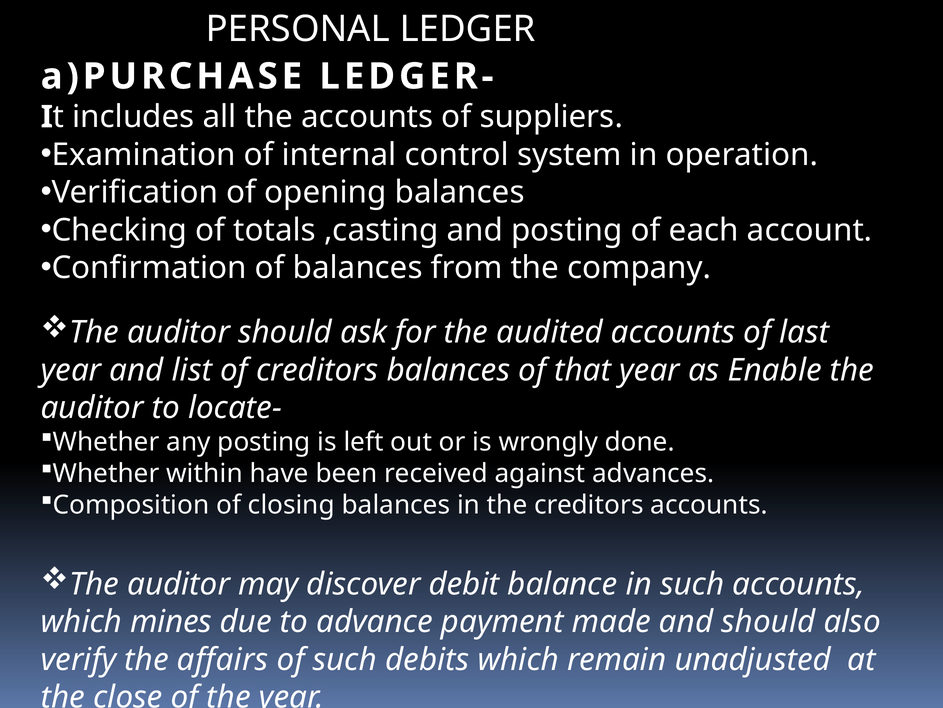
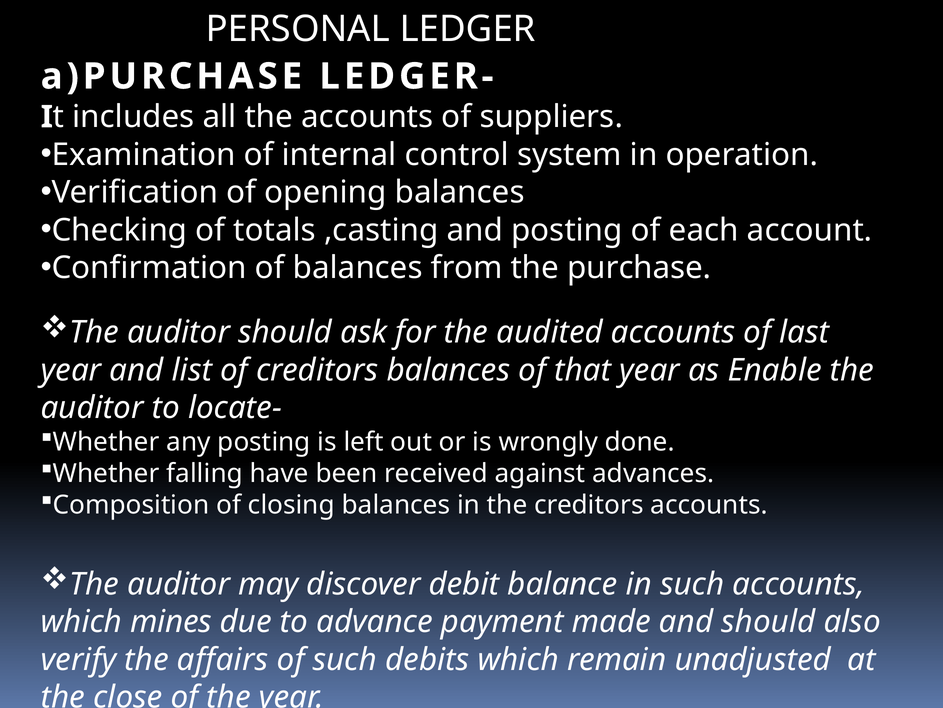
company: company -> purchase (639, 268)
within: within -> falling (205, 473)
